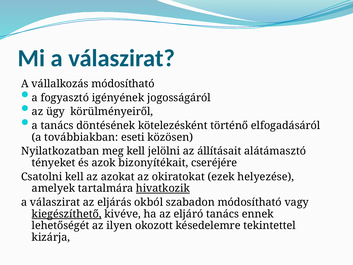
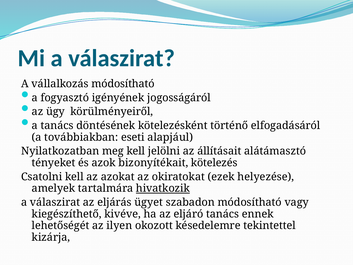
közösen: közösen -> alapjául (170, 137)
cseréjére: cseréjére -> kötelezés (214, 163)
okból: okból -> ügyet (149, 202)
kiegészíthető underline: present -> none (67, 214)
